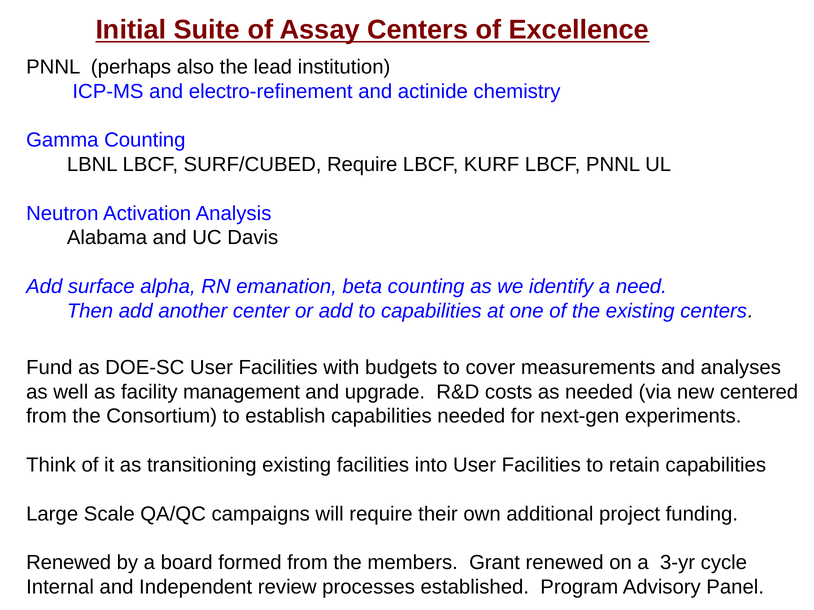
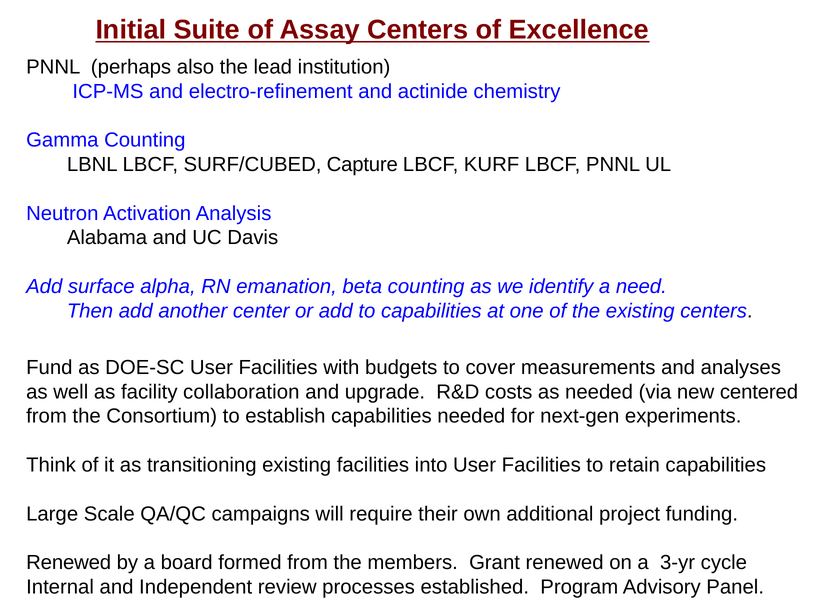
SURF/CUBED Require: Require -> Capture (362, 165)
management: management -> collaboration (241, 392)
